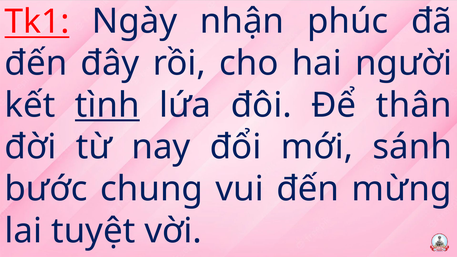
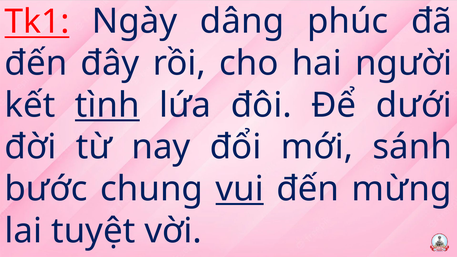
nhận: nhận -> dâng (242, 21)
thân: thân -> dưới (414, 105)
vui underline: none -> present (240, 189)
